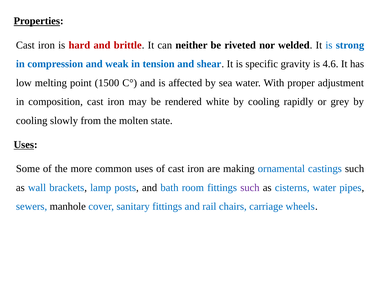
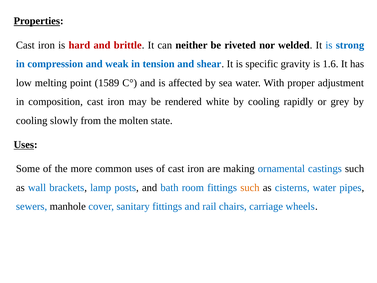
4.6: 4.6 -> 1.6 (331, 64)
1500: 1500 -> 1589 (107, 83)
such colour: purple -> orange (250, 187)
